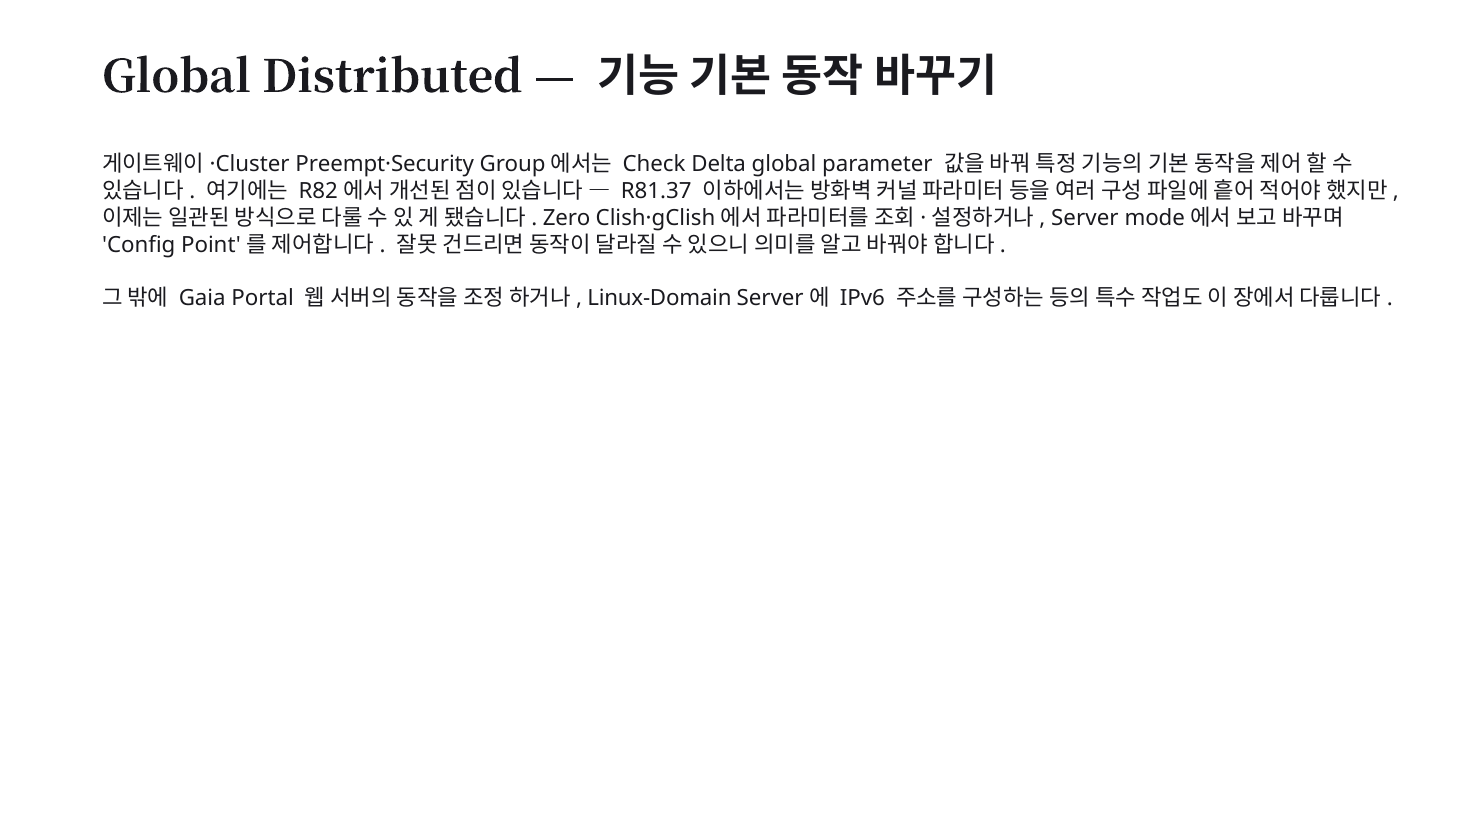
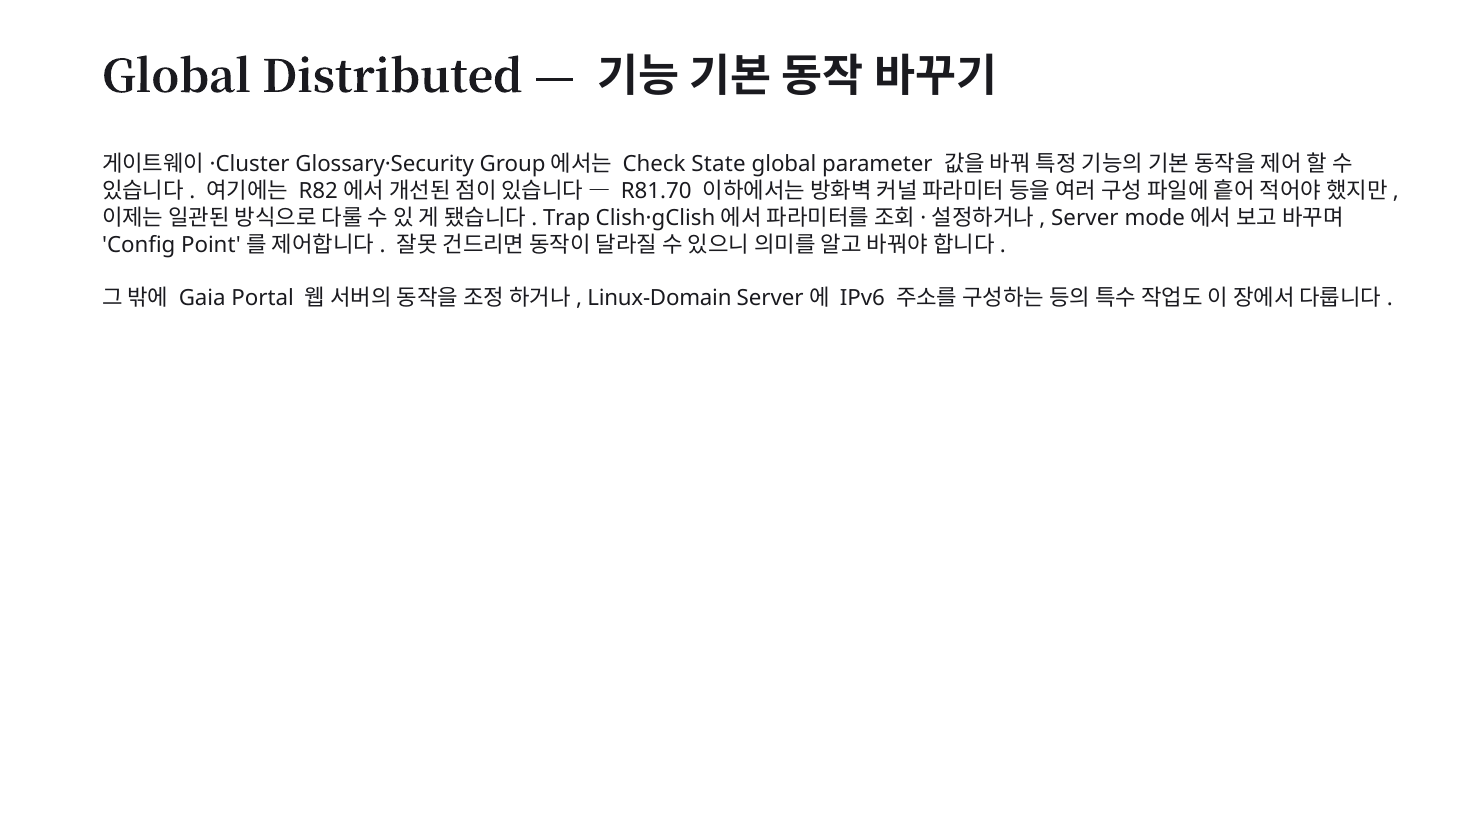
Preempt·Security: Preempt·Security -> Glossary·Security (385, 165)
Delta: Delta -> State (719, 165)
R81.37: R81.37 -> R81.70 (656, 191)
Zero: Zero -> Trap (567, 218)
